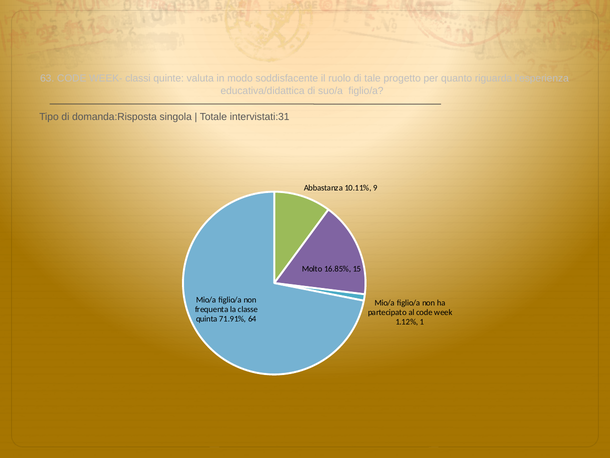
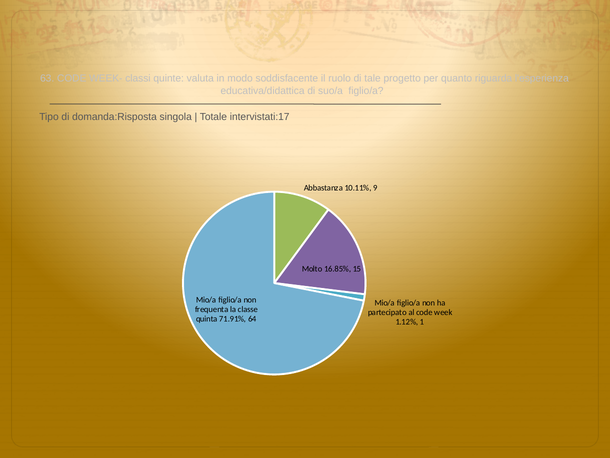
intervistati:31: intervistati:31 -> intervistati:17 (260, 117)
